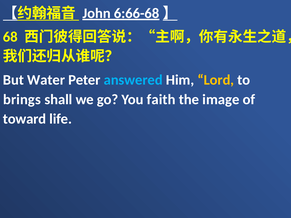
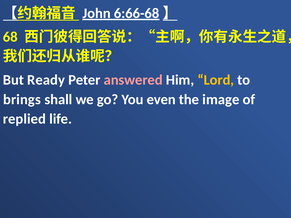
Water: Water -> Ready (46, 80)
answered colour: light blue -> pink (133, 80)
faith: faith -> even (161, 100)
toward: toward -> replied (24, 119)
